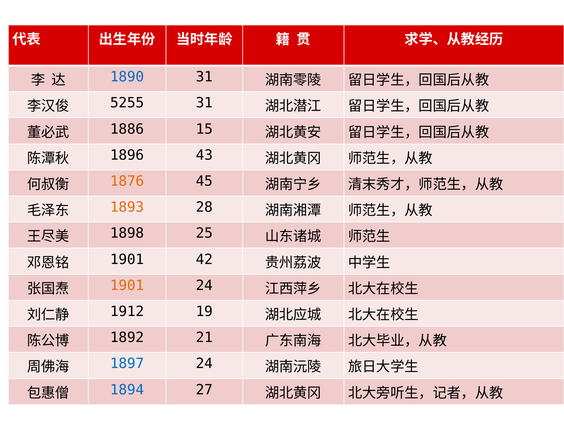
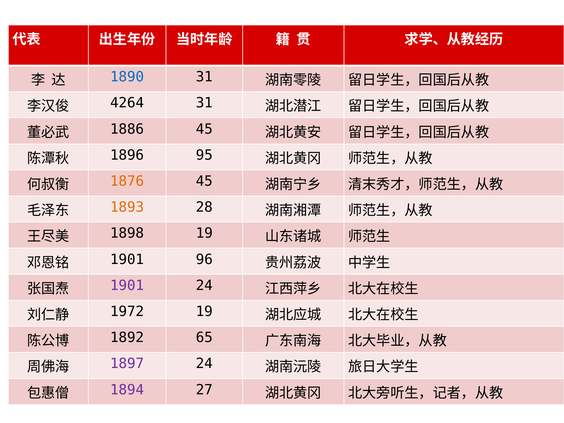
5255: 5255 -> 4264 (127, 103)
1886 15: 15 -> 45 (204, 129)
43: 43 -> 95 (204, 155)
1898 25: 25 -> 19 (204, 233)
42: 42 -> 96 (204, 259)
1901 colour: orange -> purple (127, 285)
1912: 1912 -> 1972 (127, 312)
21: 21 -> 65 (204, 338)
1897 colour: blue -> purple (127, 364)
1894 colour: blue -> purple (127, 390)
